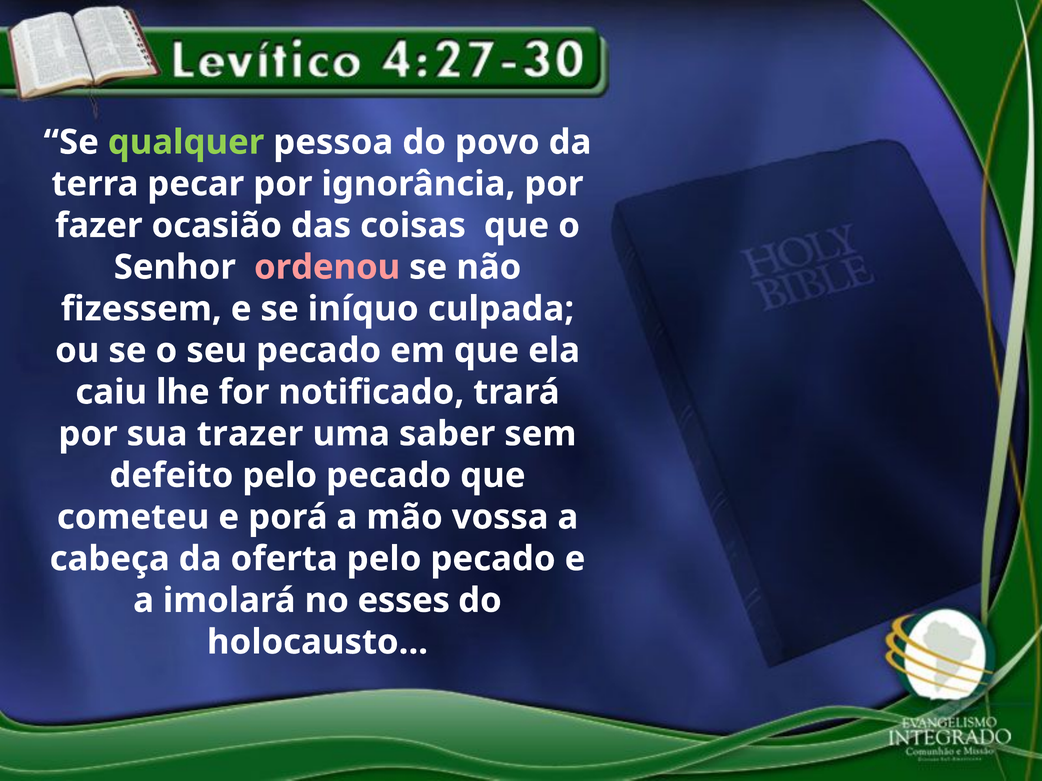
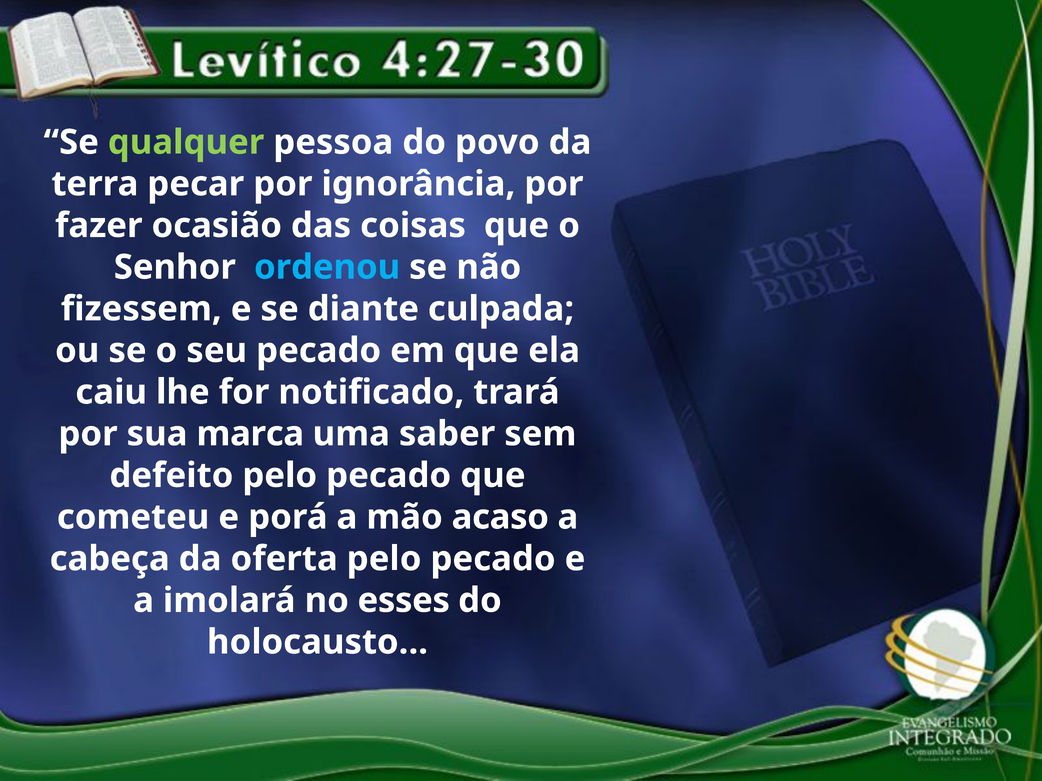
ordenou colour: pink -> light blue (327, 267)
iníquo: iníquo -> diante (363, 309)
trazer: trazer -> marca (250, 434)
vossa: vossa -> acaso (500, 517)
